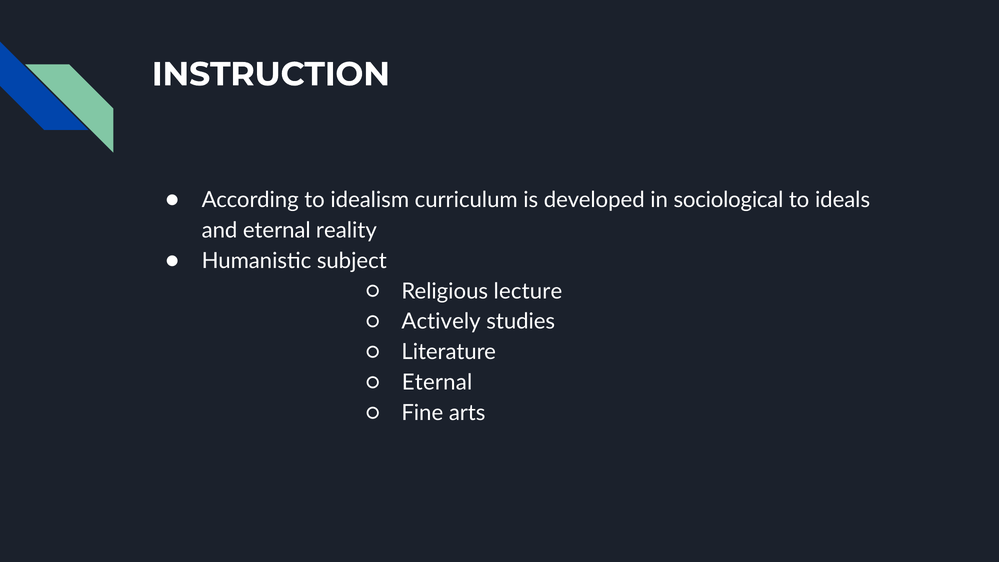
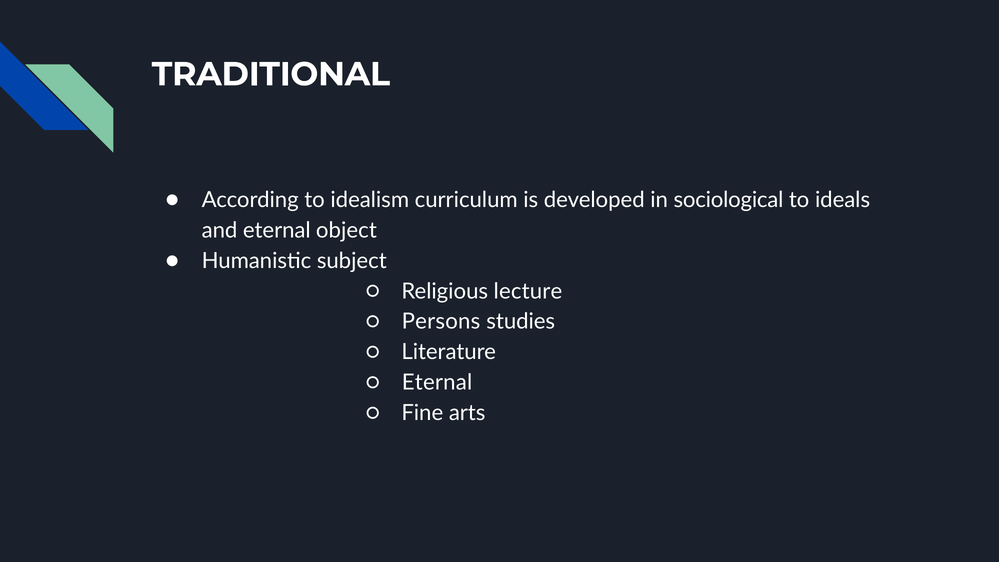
INSTRUCTION: INSTRUCTION -> TRADITIONAL (271, 74)
reality: reality -> object (346, 230)
Actively: Actively -> Persons (441, 322)
